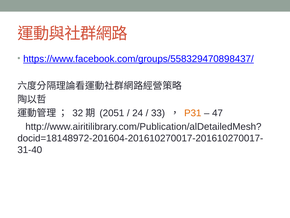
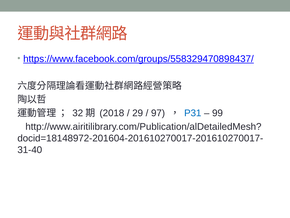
2051: 2051 -> 2018 (112, 113)
24: 24 -> 29 (138, 113)
33: 33 -> 97 (158, 113)
P31 colour: orange -> blue (193, 113)
47: 47 -> 99 (217, 113)
